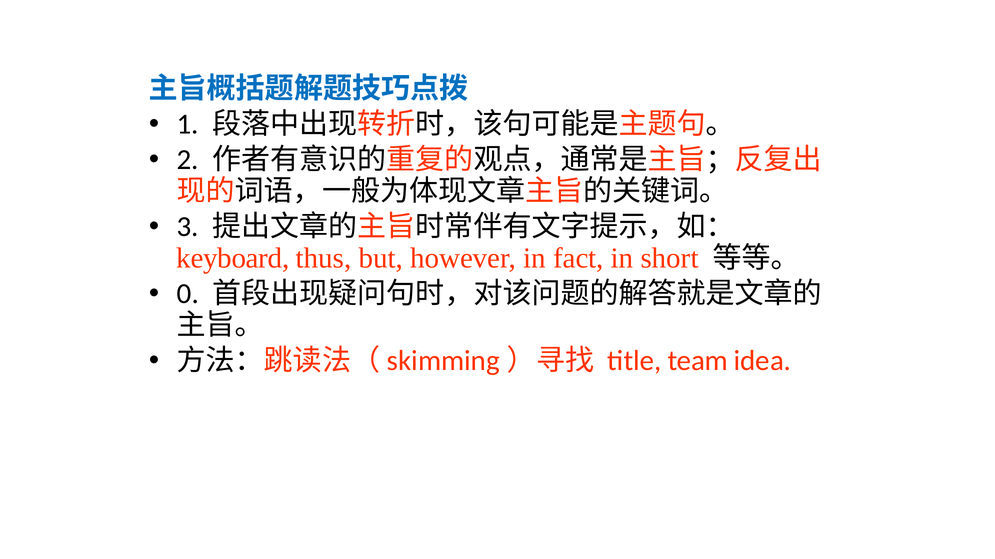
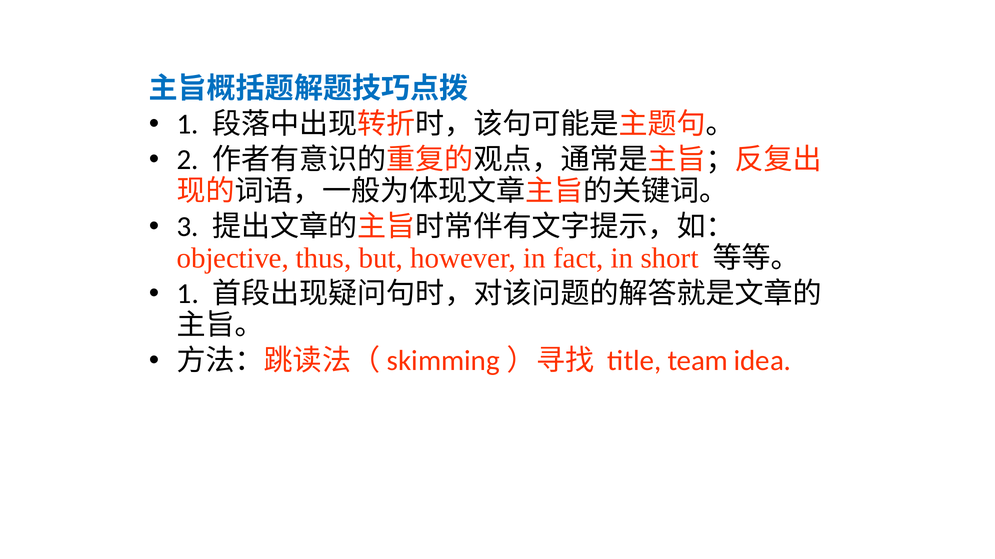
keyboard: keyboard -> objective (233, 258)
0: 0 -> 1 (188, 294)
